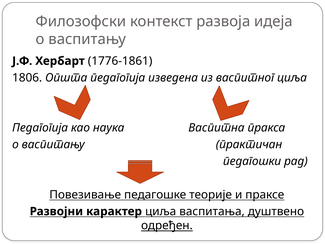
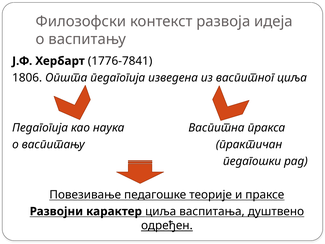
1776-1861: 1776-1861 -> 1776-7841 (120, 61)
